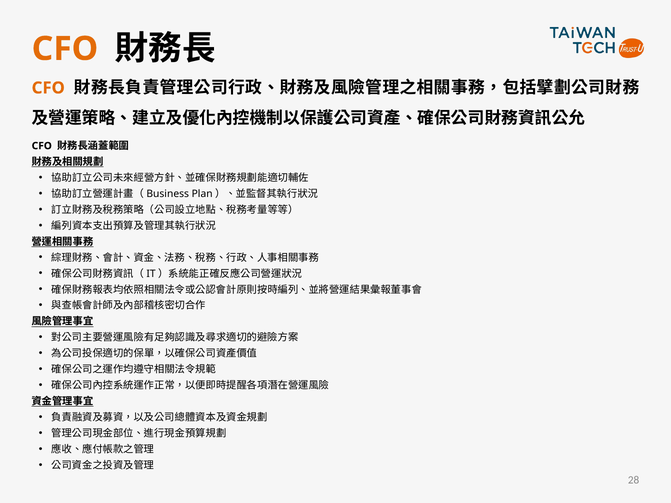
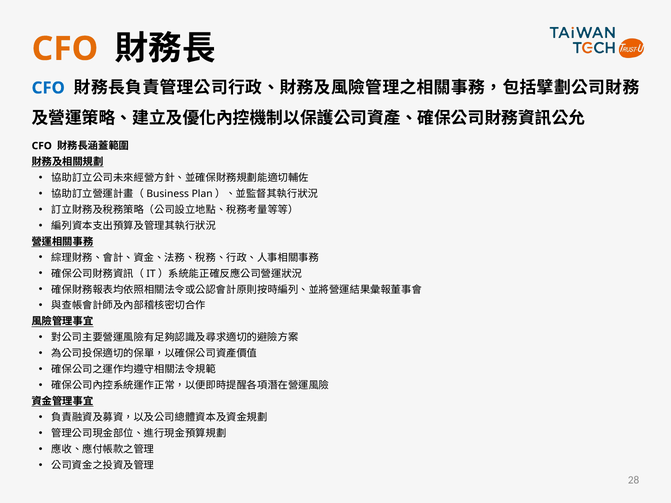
CFO colour: orange -> blue (48, 88)
